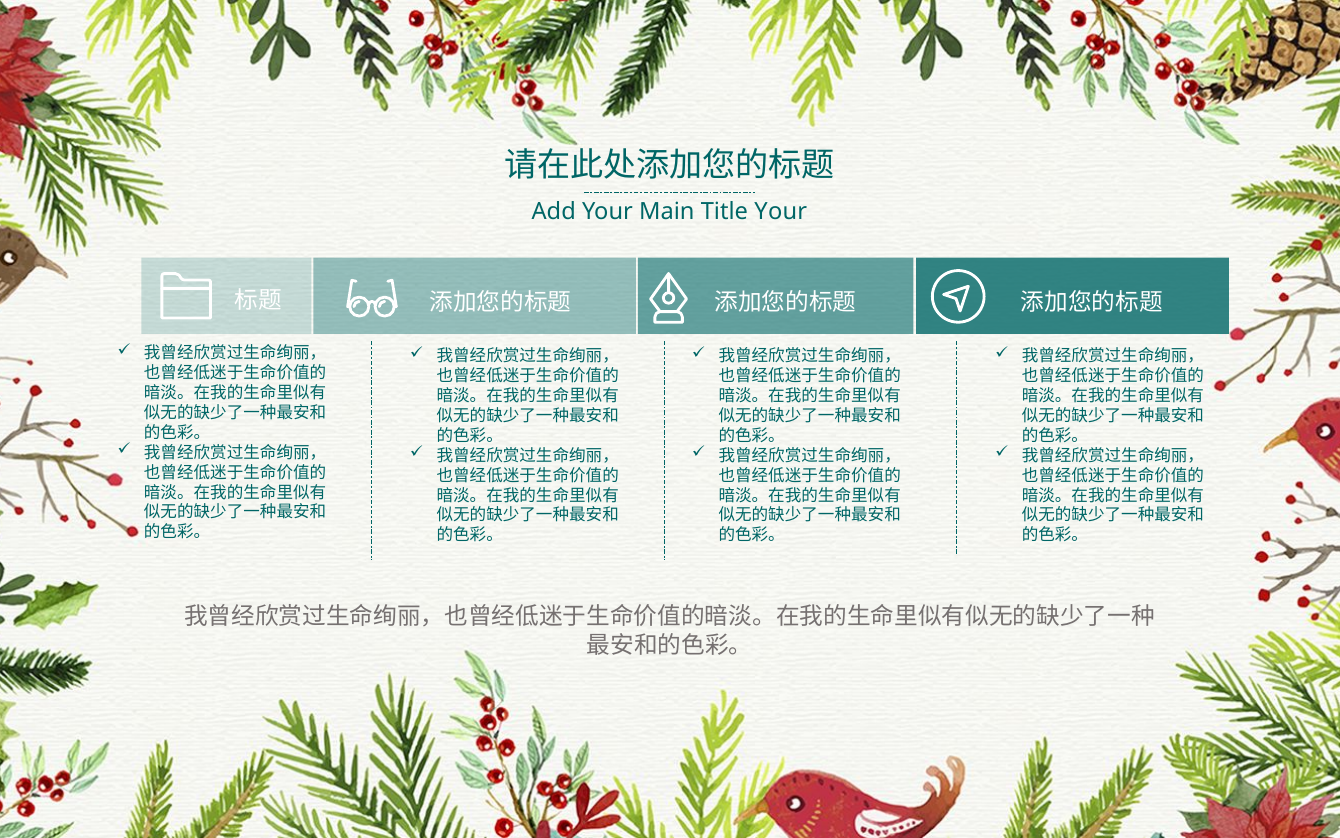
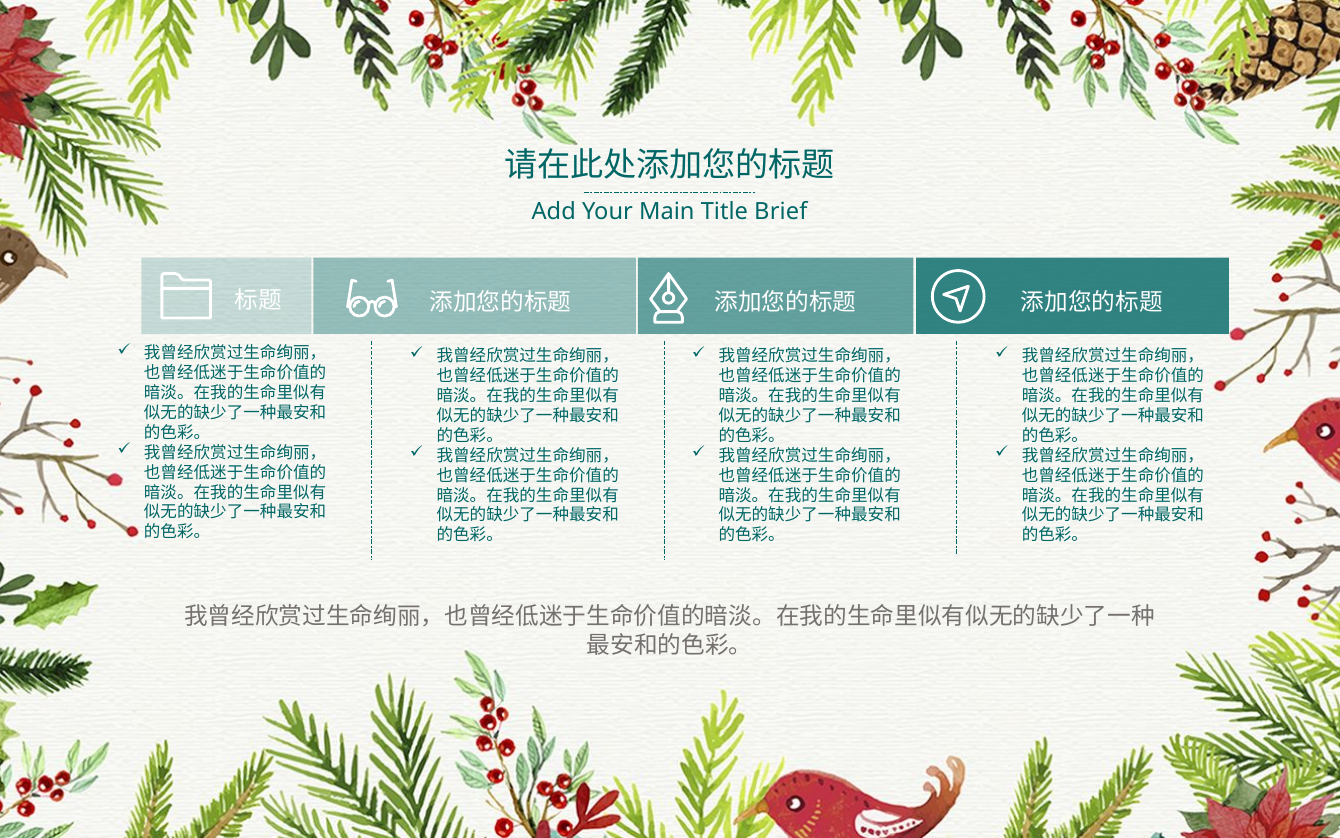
Title Your: Your -> Brief (781, 212)
